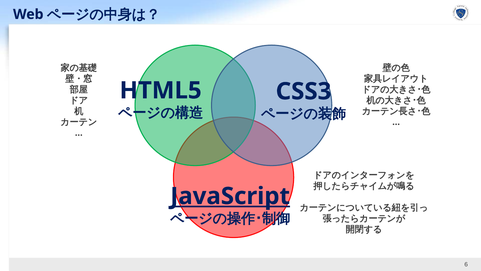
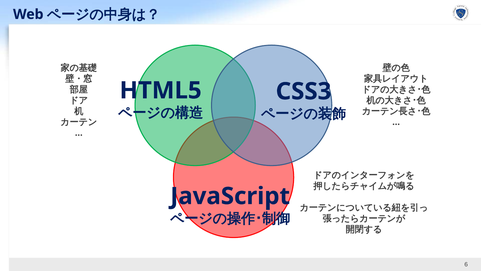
JavaScript underline: present -> none (230, 196)
